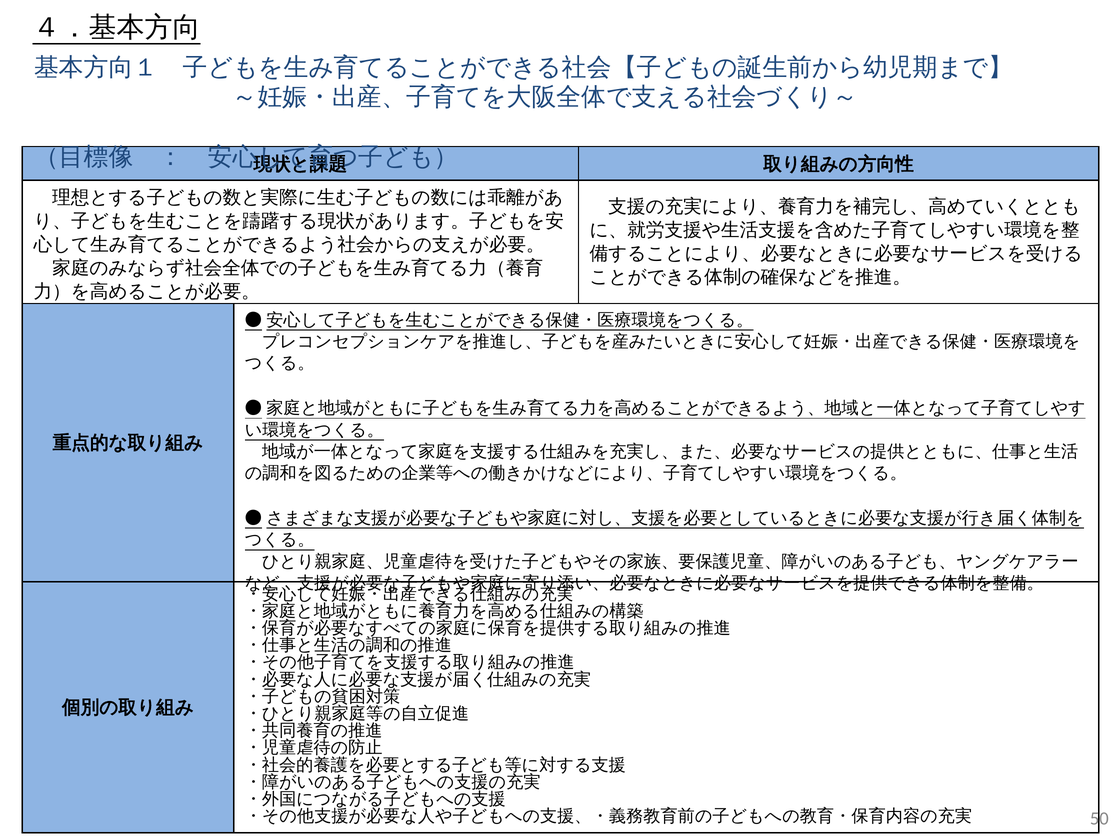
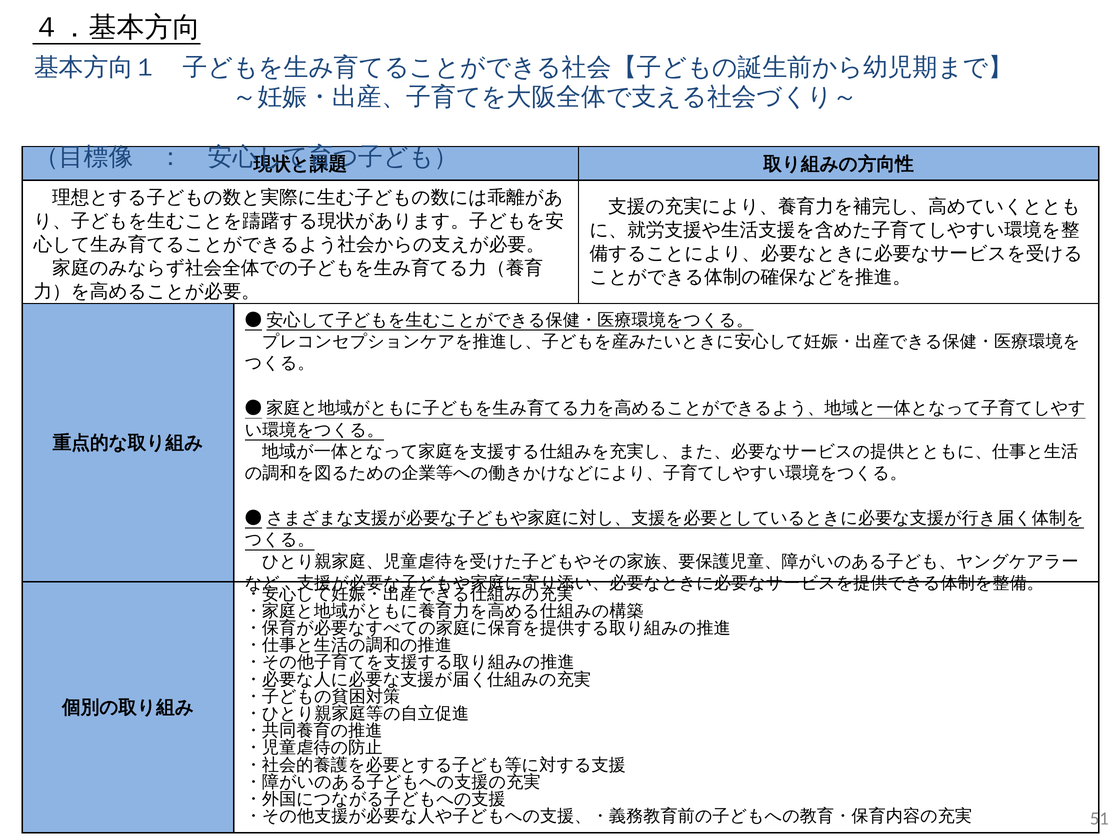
50: 50 -> 51 (1099, 819)
